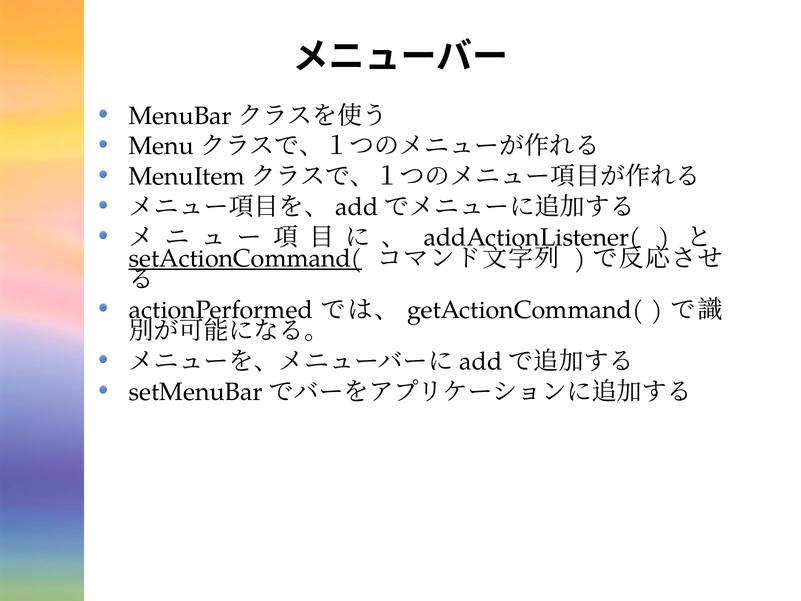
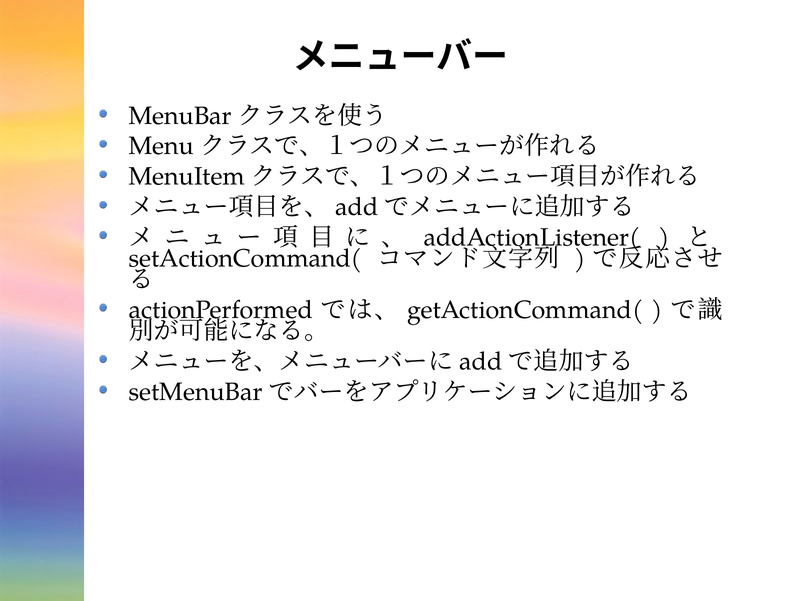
setActionCommand( underline: present -> none (245, 258)
